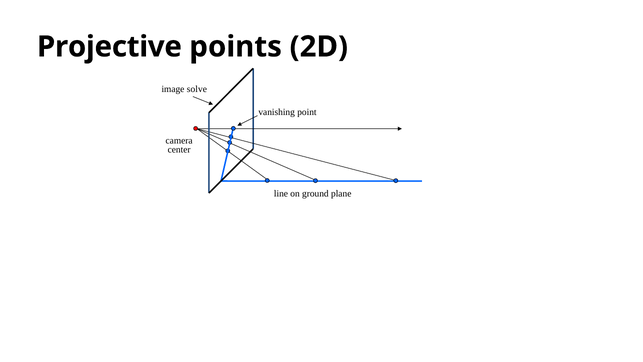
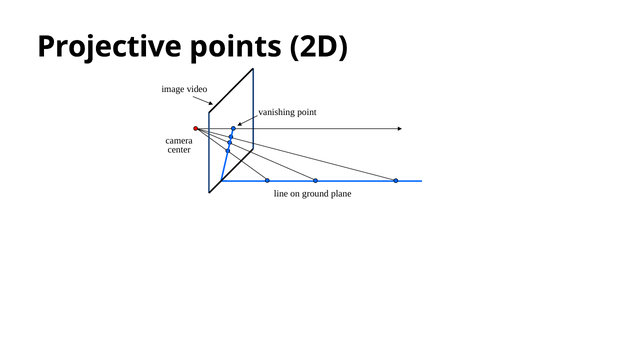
solve: solve -> video (197, 89)
